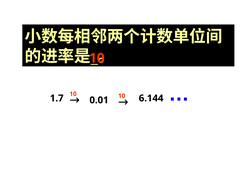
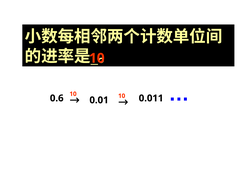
1.7: 1.7 -> 0.6 (57, 98)
6.144: 6.144 -> 0.011 (151, 98)
